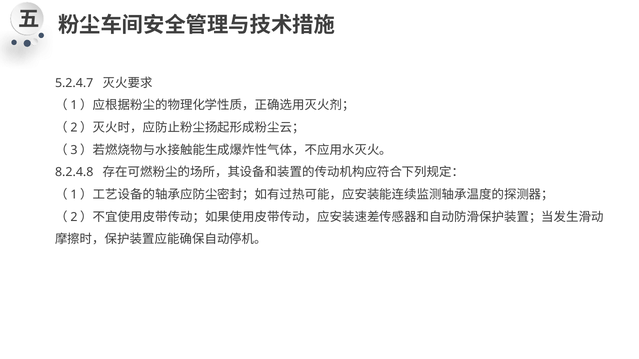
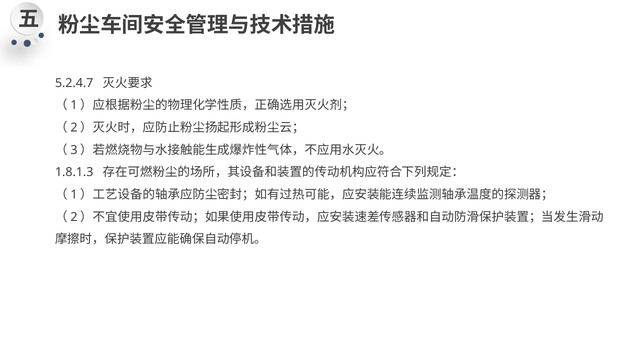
8.2.4.8: 8.2.4.8 -> 1.8.1.3 (74, 173)
